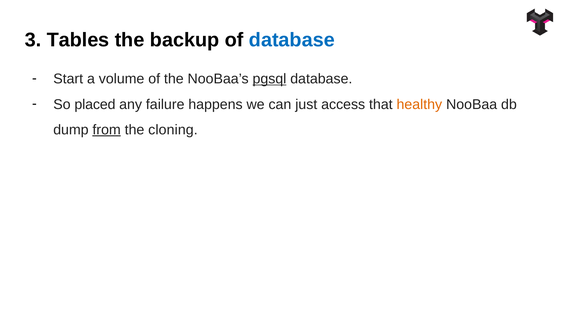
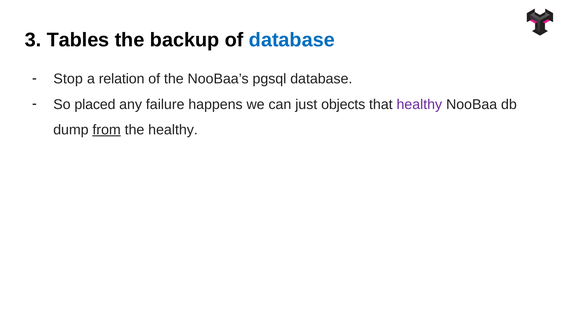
Start: Start -> Stop (68, 79)
volume: volume -> relation (122, 79)
pgsql underline: present -> none (269, 79)
access: access -> objects (343, 105)
healthy colour: orange -> purple (419, 105)
the cloning: cloning -> healthy (173, 130)
